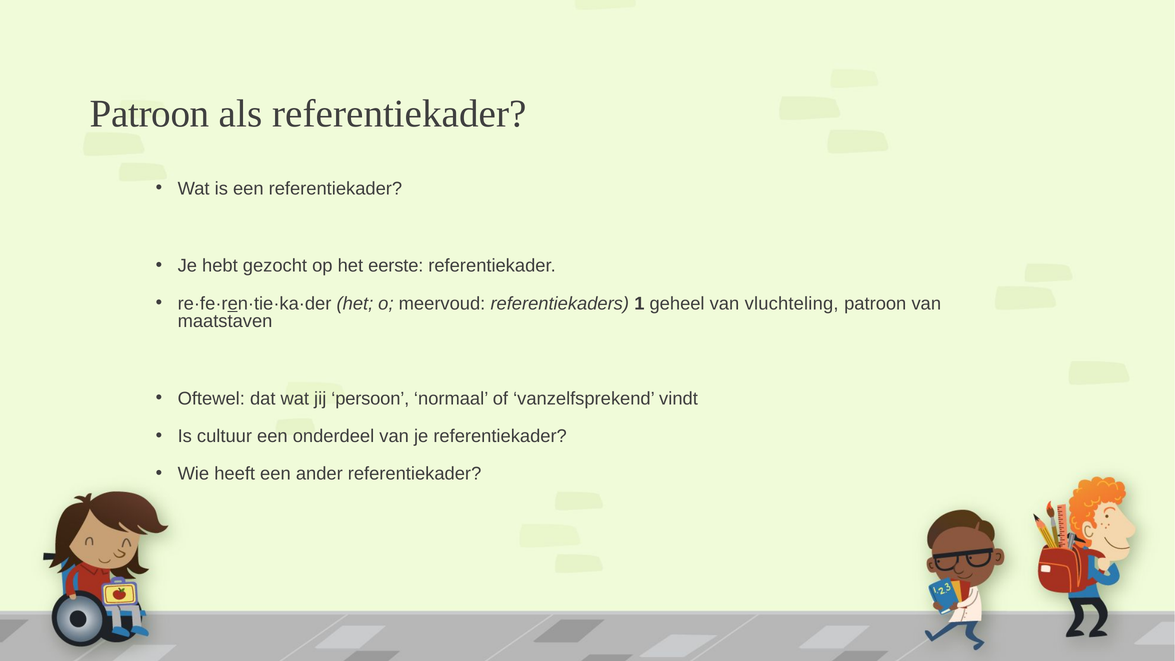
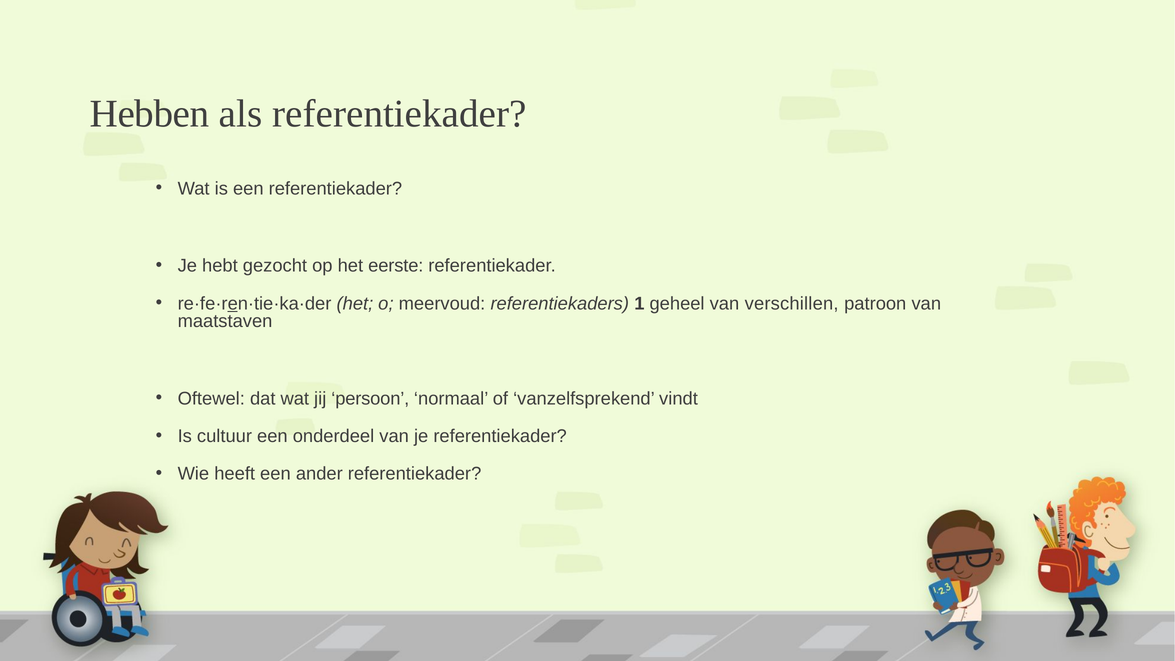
Patroon: Patroon -> Hebben (150, 114)
vluchteling: vluchteling -> verschillen (792, 303)
